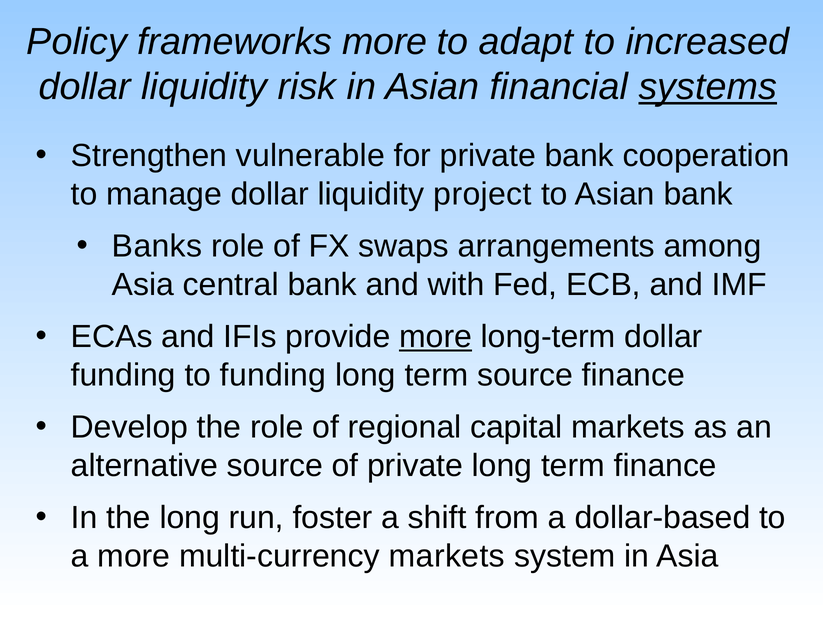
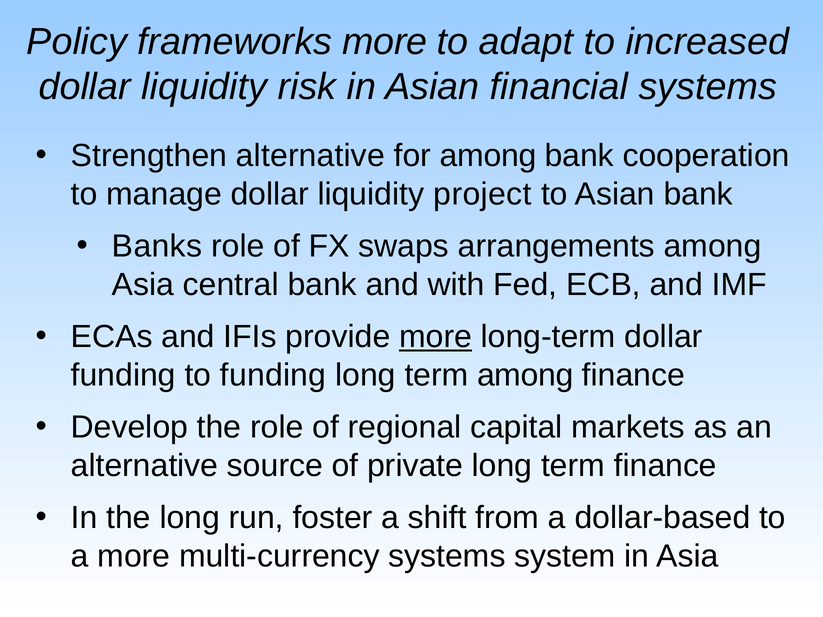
systems underline: present -> none (708, 87)
Strengthen vulnerable: vulnerable -> alternative (310, 156)
for private: private -> among (488, 156)
term source: source -> among (525, 375)
multi-currency markets: markets -> systems (447, 557)
